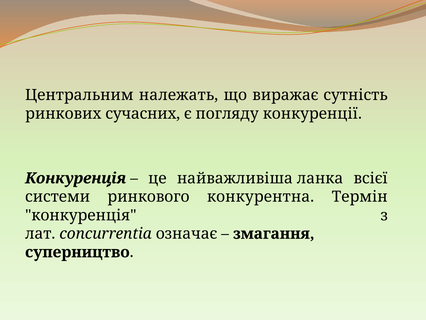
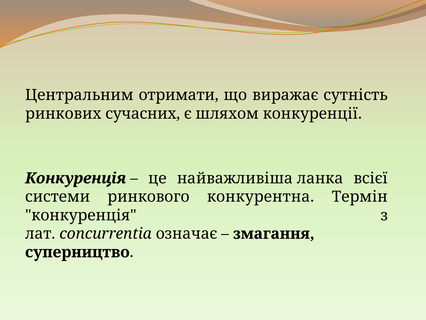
належать: належать -> отримати (179, 95)
погляду: погляду -> шляхом (227, 113)
